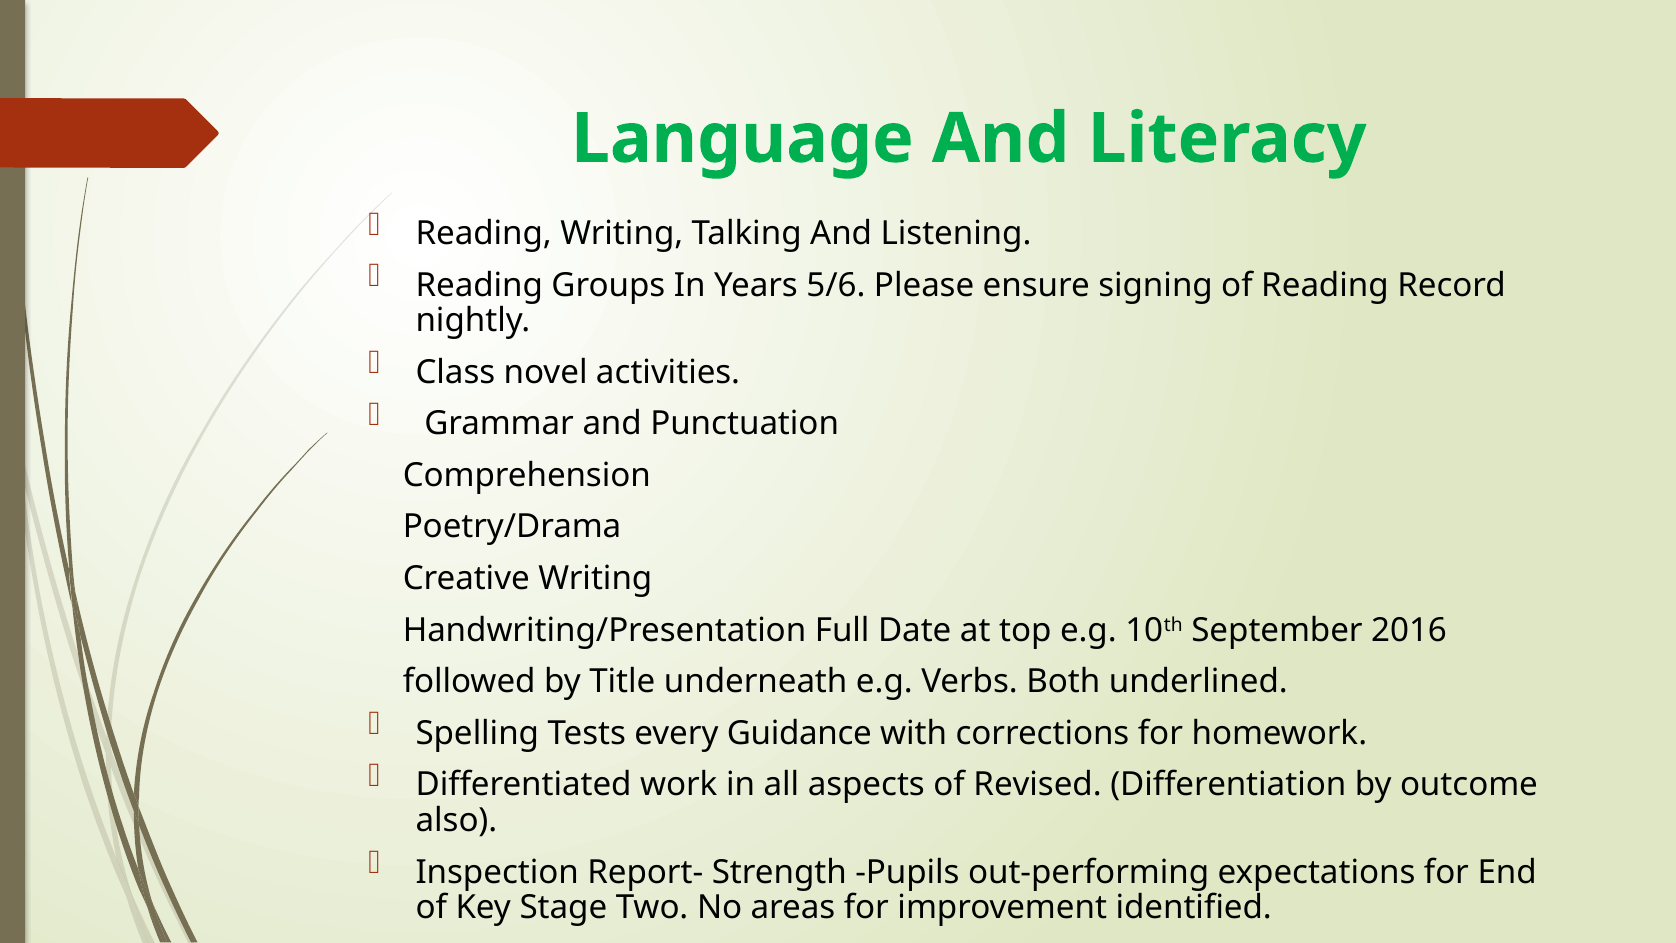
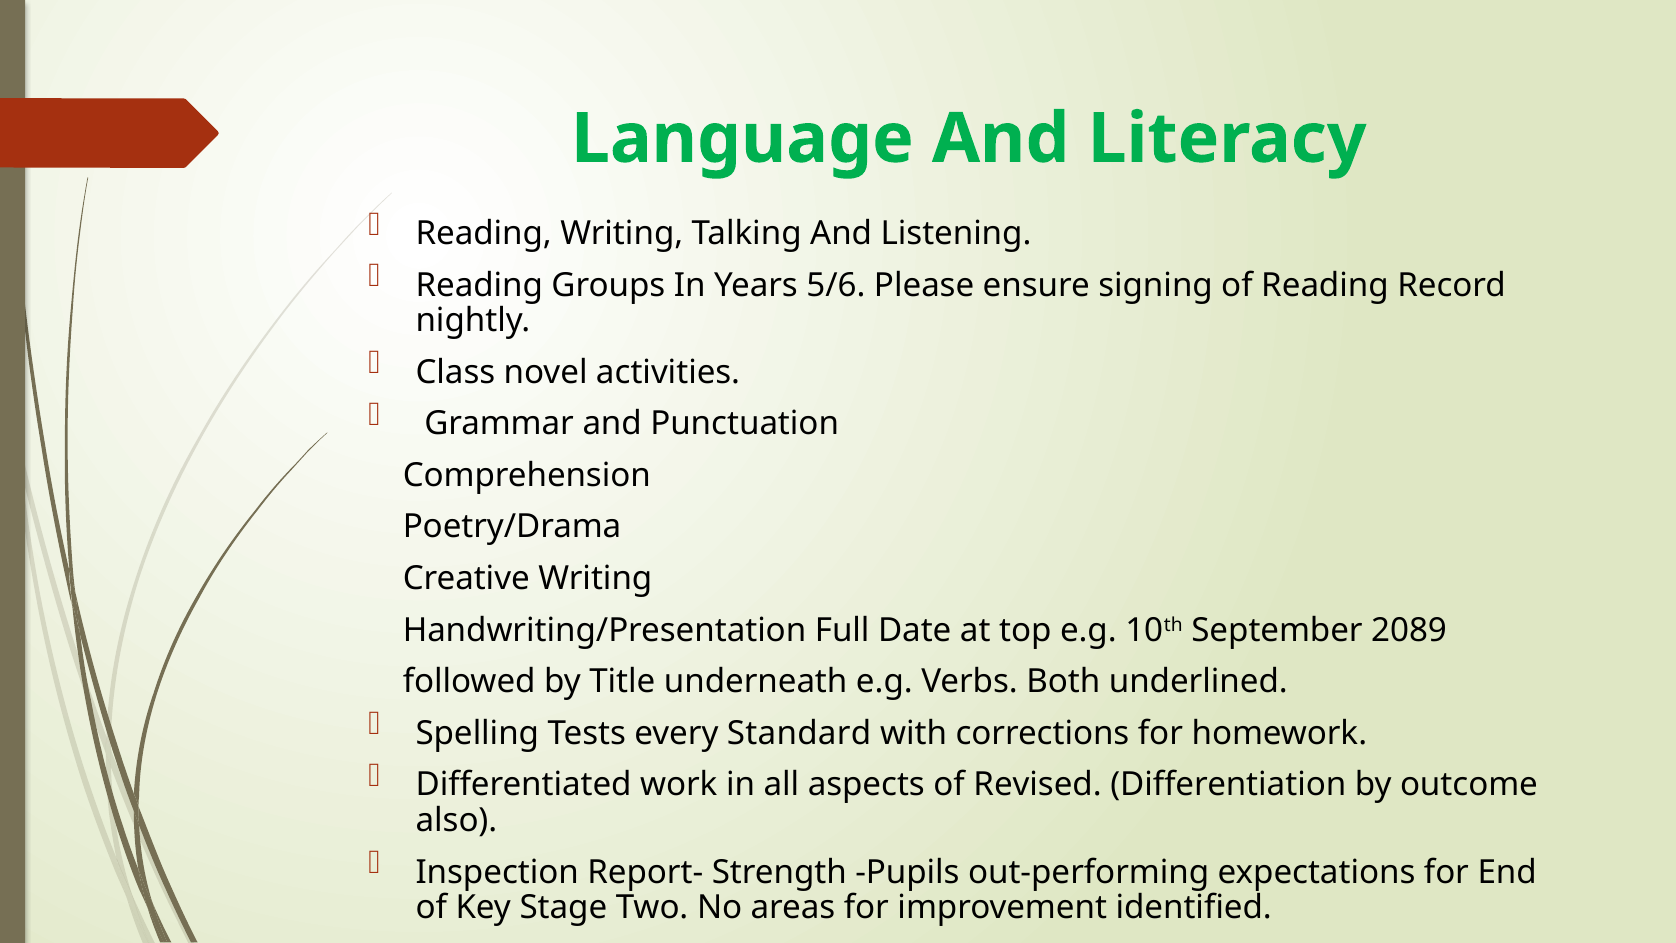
2016: 2016 -> 2089 (1409, 630)
Guidance: Guidance -> Standard (799, 733)
